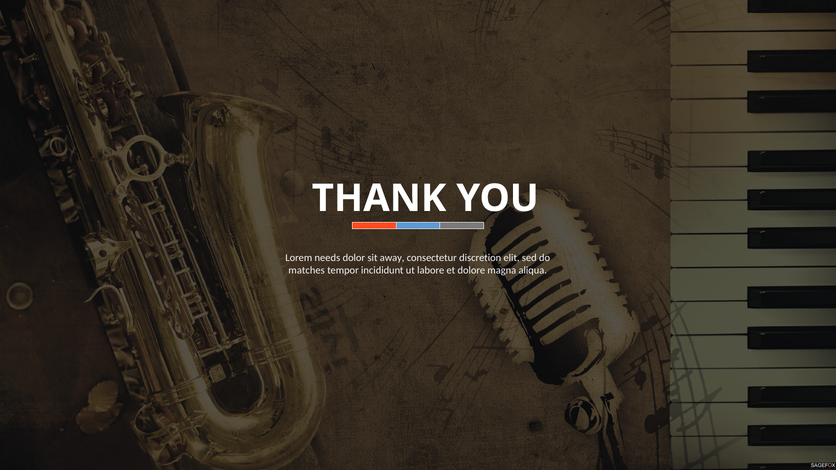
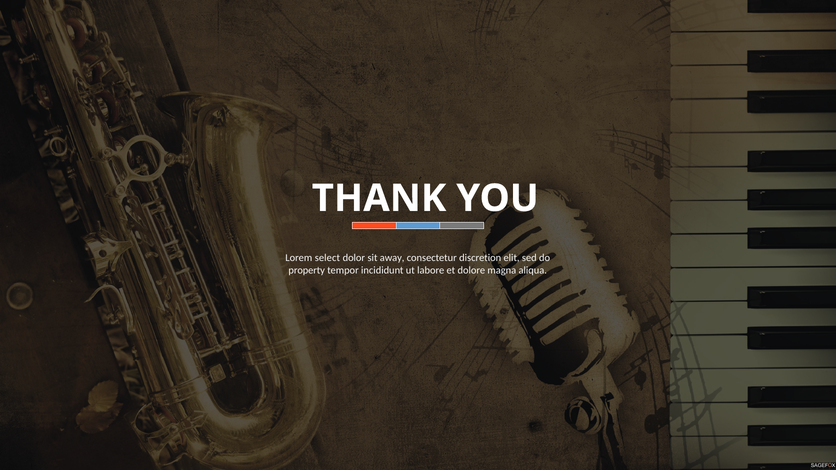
needs: needs -> select (327, 258)
matches: matches -> property (307, 271)
